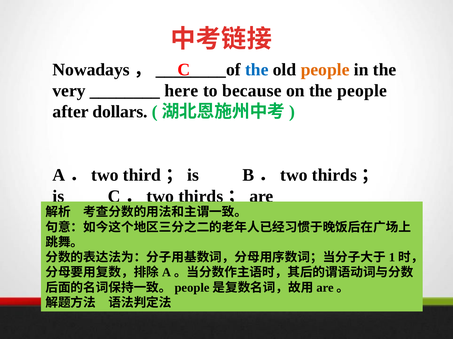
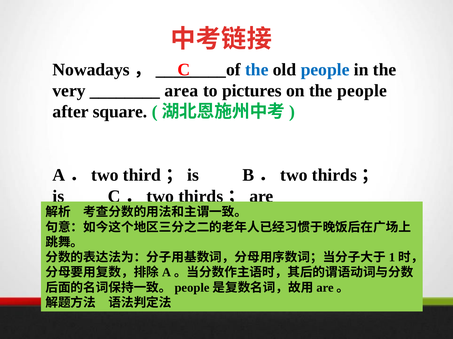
people colour: orange -> blue (325, 70)
here: here -> area (182, 91)
because: because -> pictures (252, 91)
dollars: dollars -> square (120, 112)
